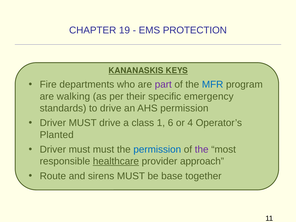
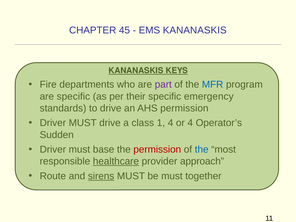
19: 19 -> 45 (124, 30)
EMS PROTECTION: PROTECTION -> KANANASKIS (195, 30)
are walking: walking -> specific (73, 96)
1 6: 6 -> 4 (171, 123)
Planted: Planted -> Sudden (57, 135)
must must: must -> base (104, 149)
permission colour: blue -> red (157, 149)
the colour: purple -> blue (202, 149)
sirens underline: none -> present (101, 176)
be base: base -> must (172, 176)
